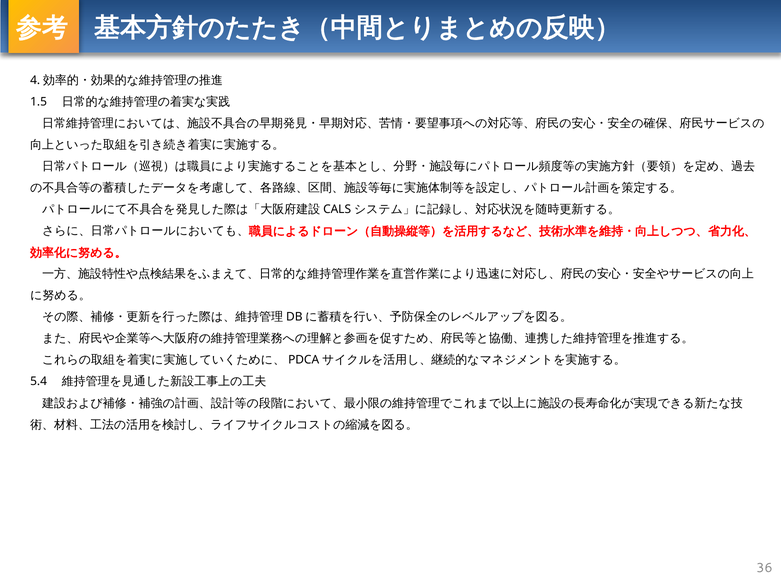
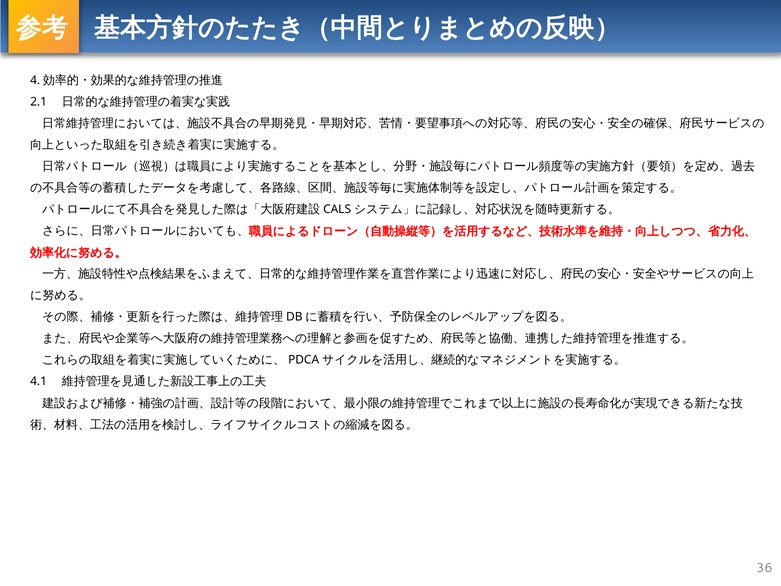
1.5: 1.5 -> 2.1 (39, 102)
5.4: 5.4 -> 4.1 (39, 381)
